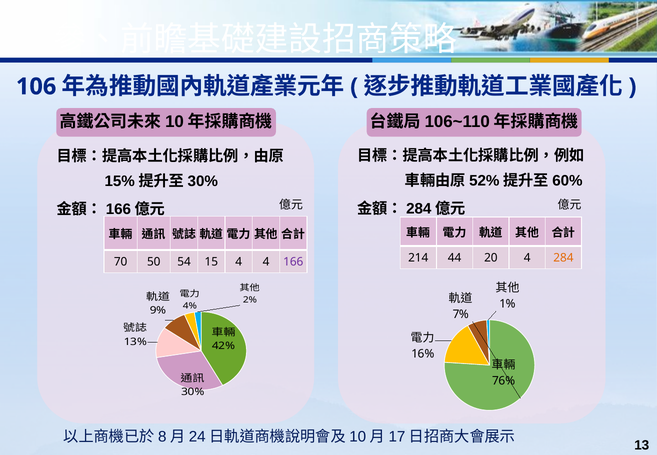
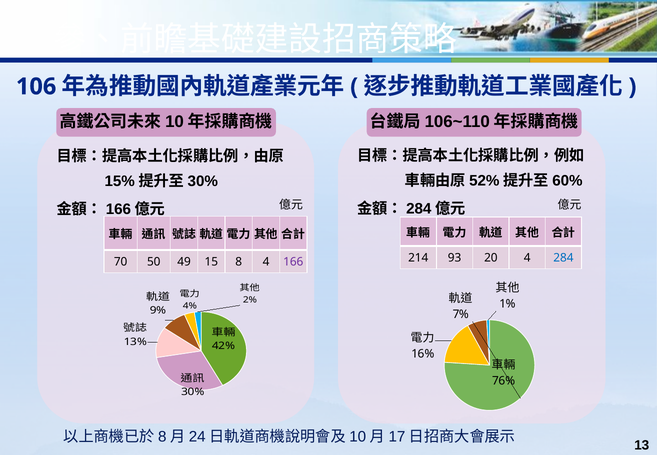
44: 44 -> 93 (455, 258)
284 colour: orange -> blue (563, 258)
54: 54 -> 49 (184, 262)
15 4: 4 -> 8 (239, 262)
